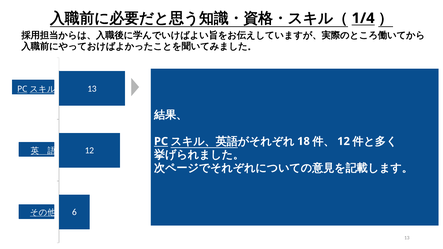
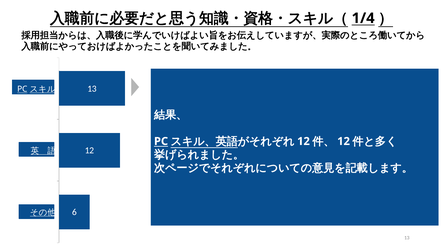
18: 18 -> 12 (304, 141)
